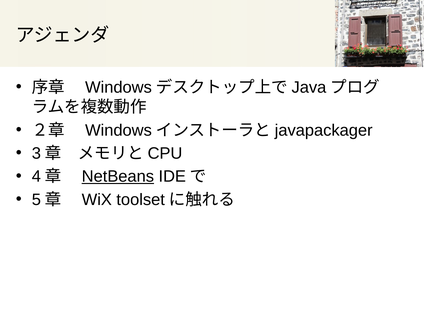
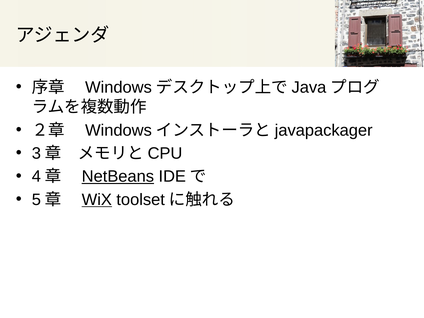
WiX underline: none -> present (97, 200)
